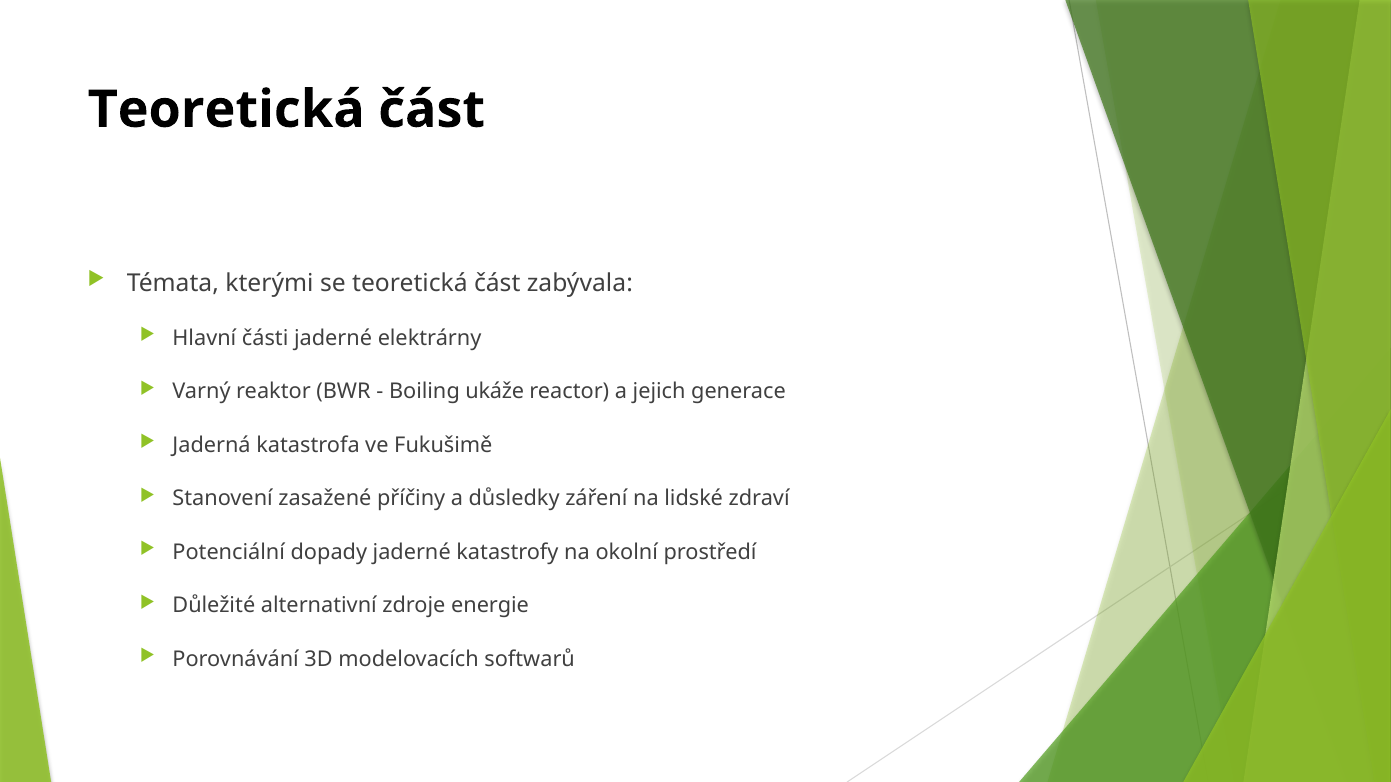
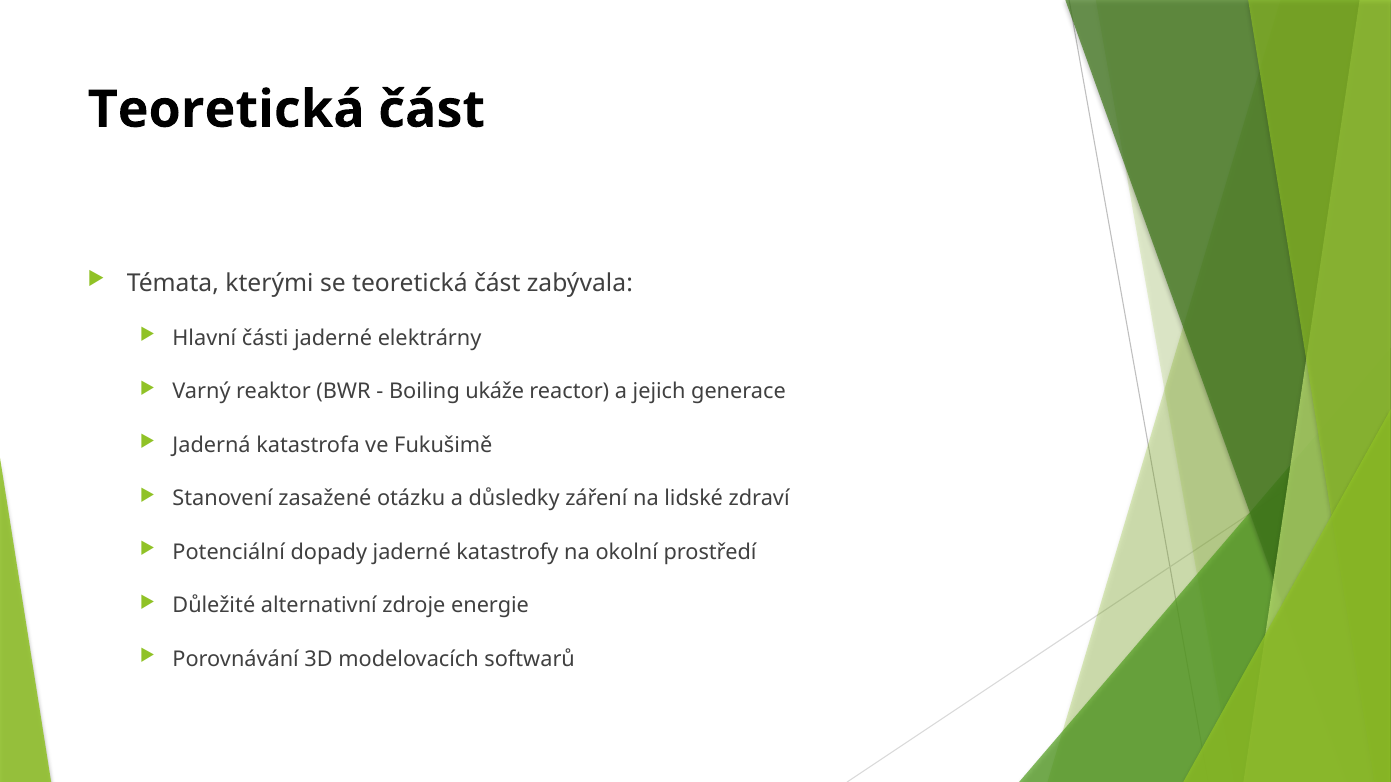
příčiny: příčiny -> otázku (411, 499)
